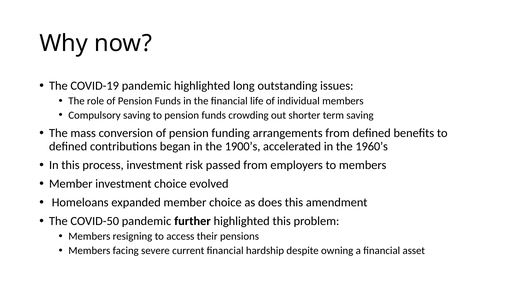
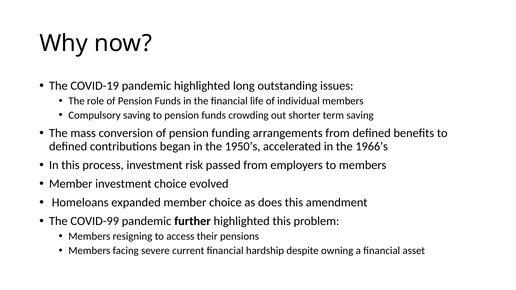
1900’s: 1900’s -> 1950’s (243, 146)
1960’s: 1960’s -> 1966’s (372, 146)
COVID-50: COVID-50 -> COVID-99 (95, 221)
